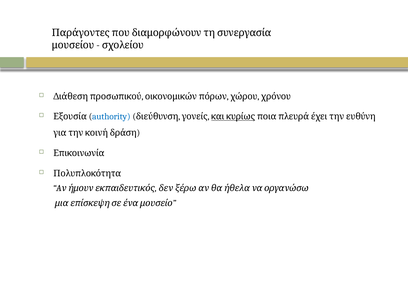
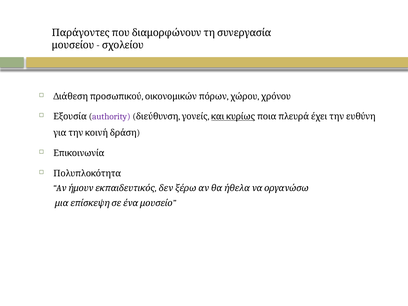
authority colour: blue -> purple (111, 117)
